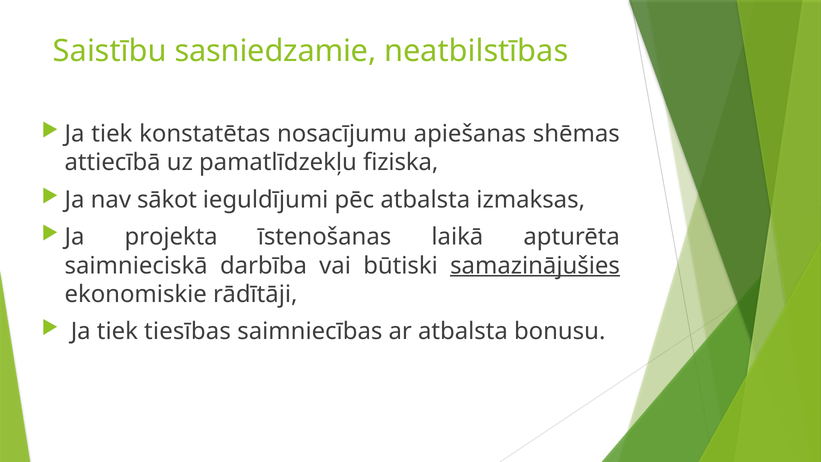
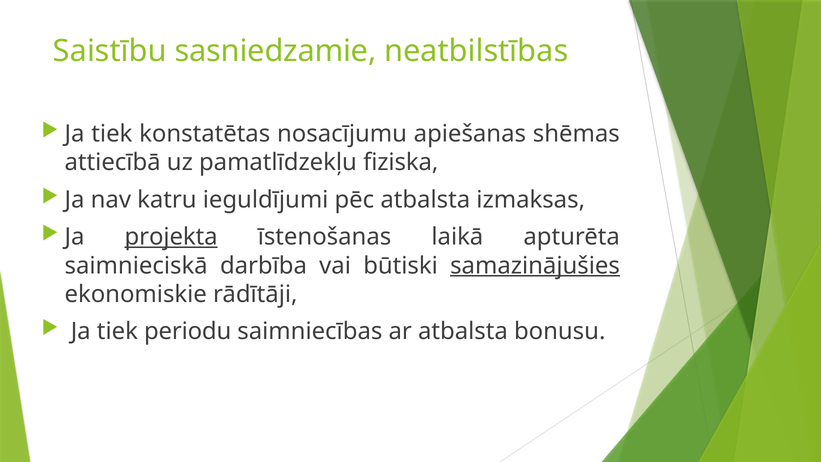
sākot: sākot -> katru (167, 200)
projekta underline: none -> present (171, 237)
tiesības: tiesības -> periodu (188, 331)
